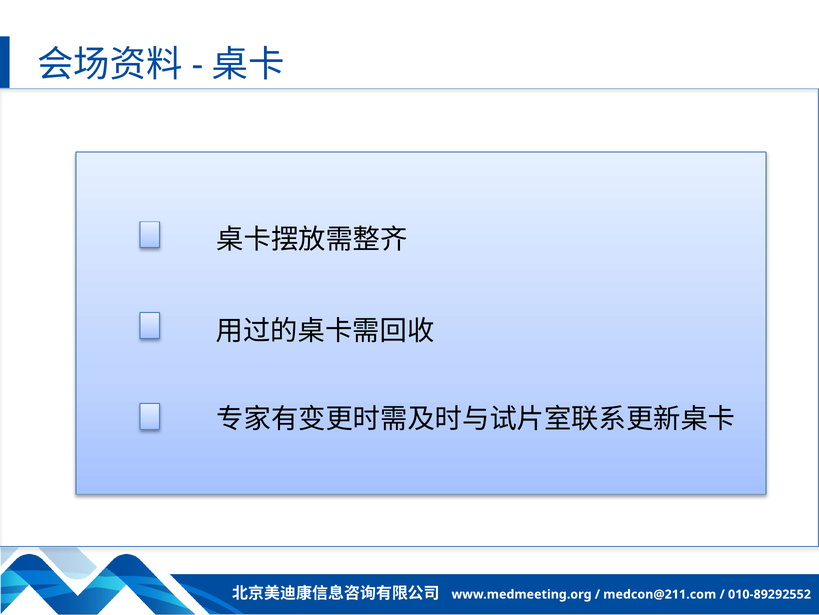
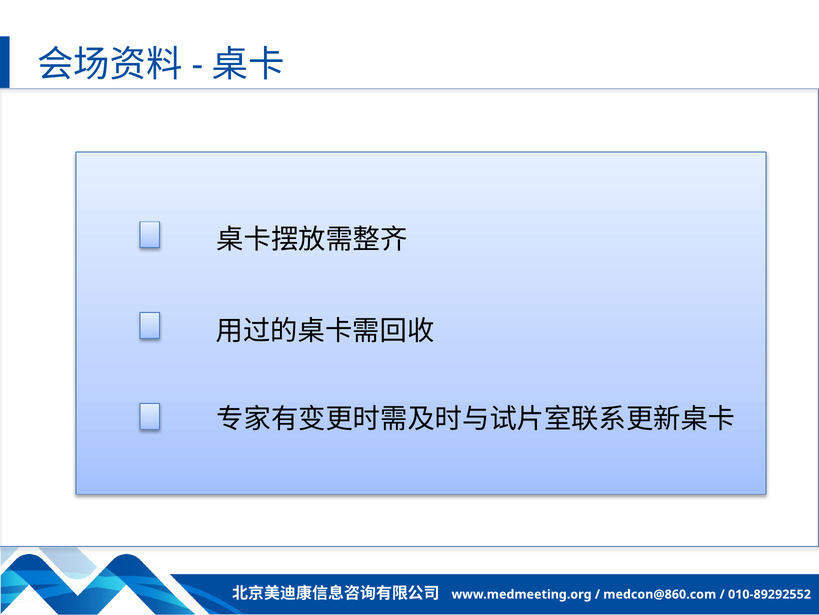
medcon@211.com: medcon@211.com -> medcon@860.com (660, 594)
